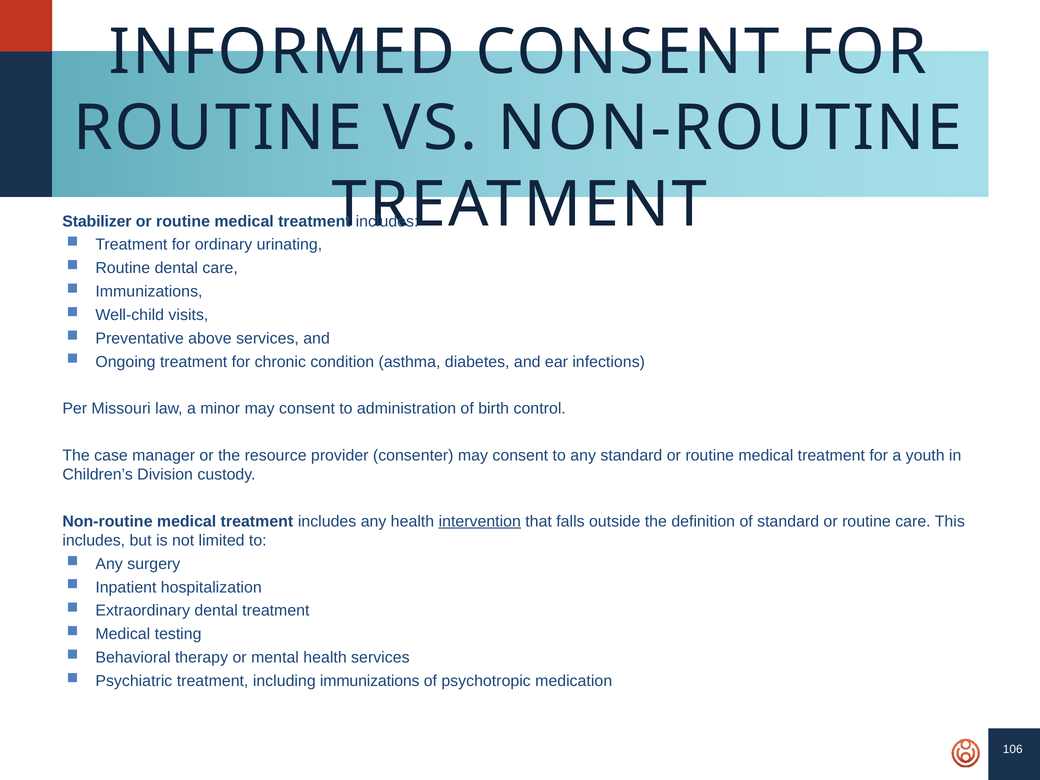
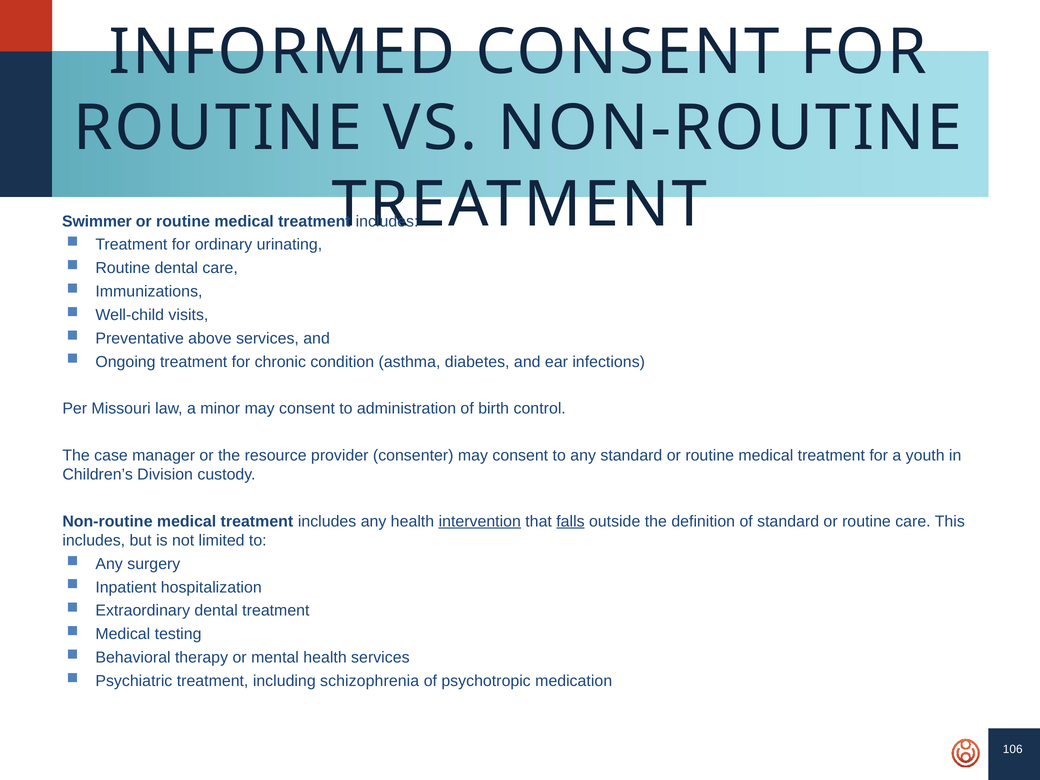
Stabilizer: Stabilizer -> Swimmer (97, 221)
falls underline: none -> present (570, 521)
including immunizations: immunizations -> schizophrenia (370, 681)
